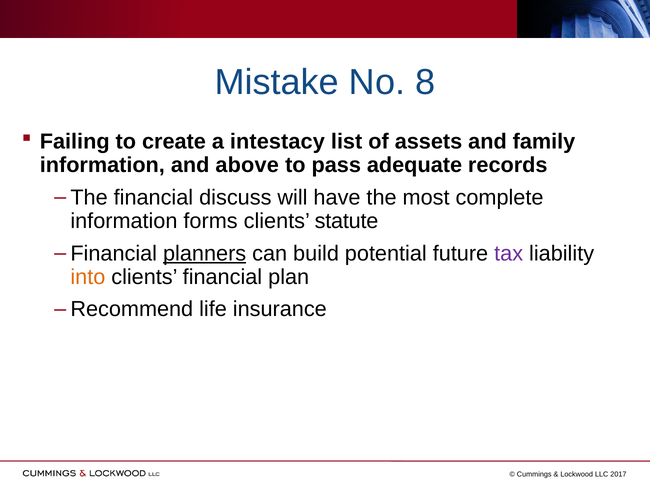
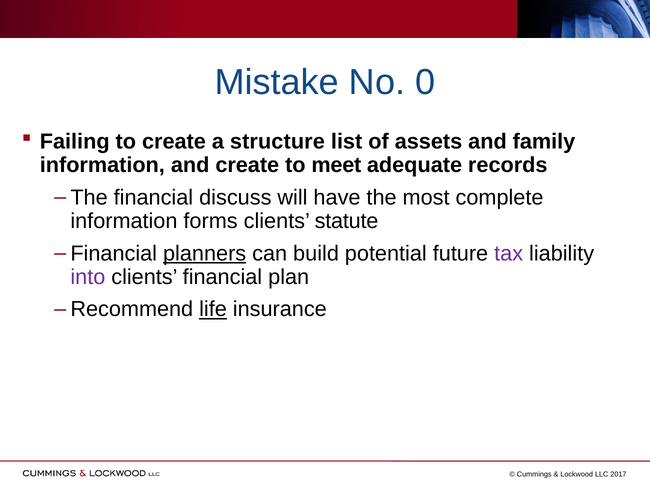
8: 8 -> 0 (425, 82)
intestacy: intestacy -> structure (277, 142)
and above: above -> create (247, 165)
pass: pass -> meet (336, 165)
into colour: orange -> purple (88, 277)
life underline: none -> present (213, 309)
